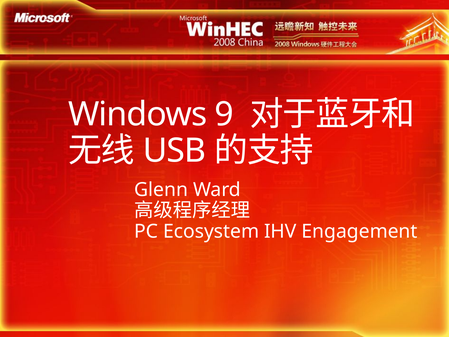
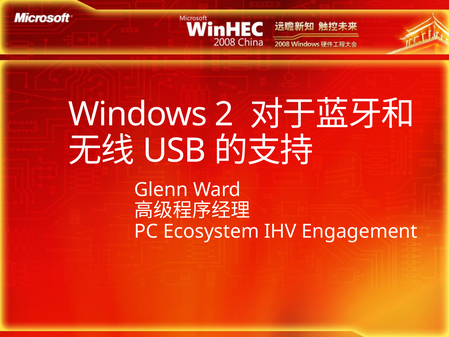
9: 9 -> 2 (224, 114)
